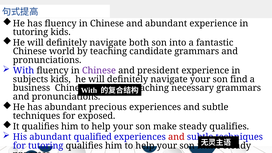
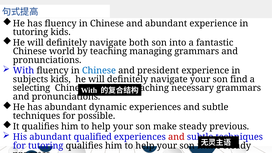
candidate: candidate -> managing (151, 51)
Chinese colour: purple -> blue (99, 71)
business: business -> selecting (32, 88)
precious: precious -> dynamic (108, 107)
exposed: exposed -> possible (96, 116)
steady qualifies: qualifies -> previous (229, 126)
